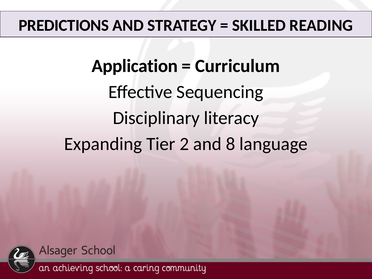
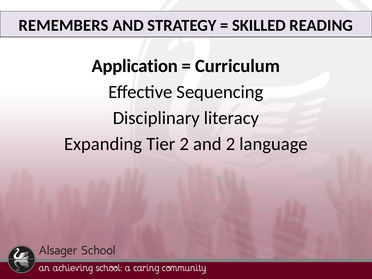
PREDICTIONS: PREDICTIONS -> REMEMBERS (64, 25)
and 8: 8 -> 2 (231, 144)
